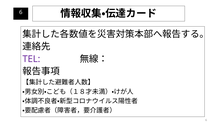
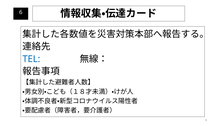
TEL colour: purple -> blue (31, 59)
